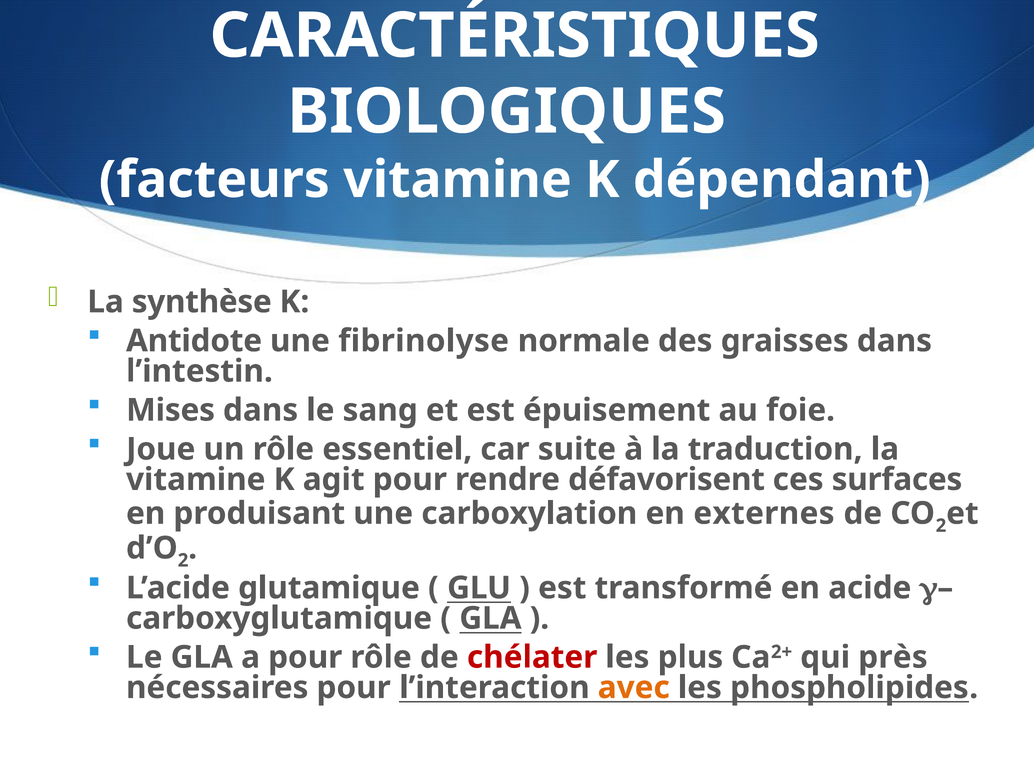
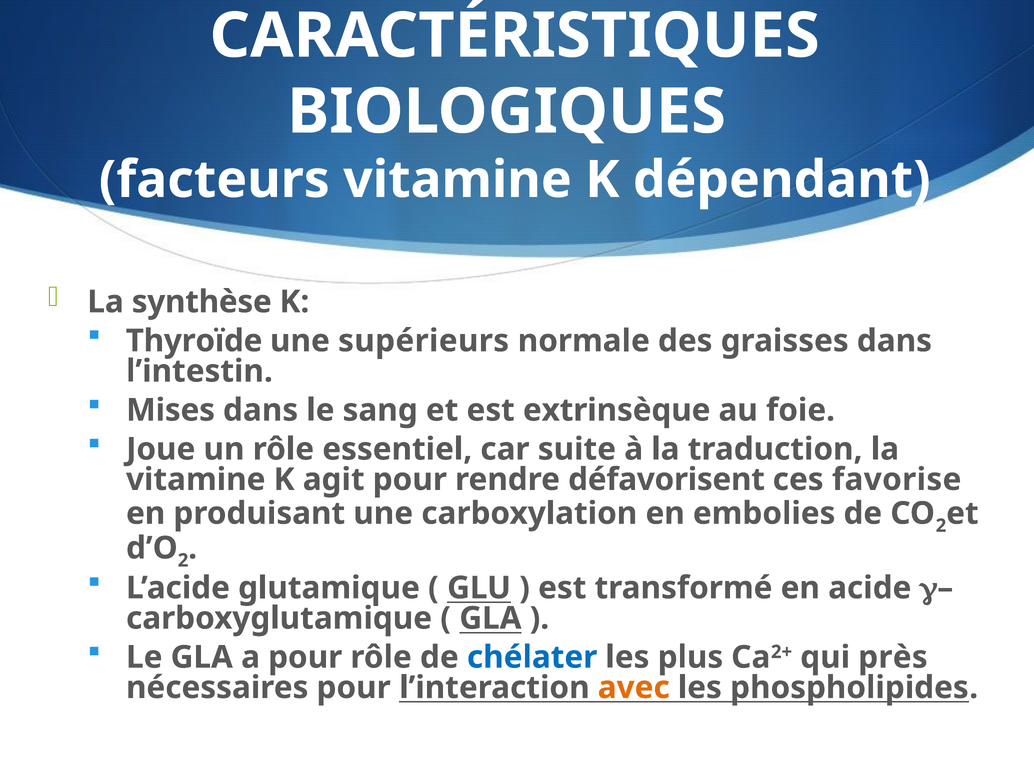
Antidote: Antidote -> Thyroïde (194, 341)
fibrinolyse: fibrinolyse -> supérieurs (424, 341)
épuisement: épuisement -> extrinsèque (617, 410)
surfaces: surfaces -> favorise (897, 479)
externes: externes -> embolies (764, 513)
chélater colour: red -> blue (532, 657)
